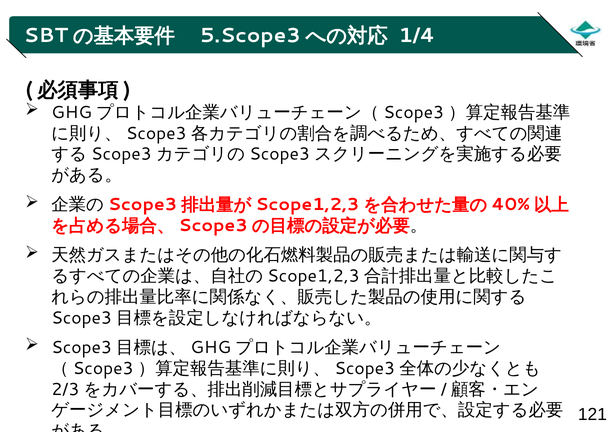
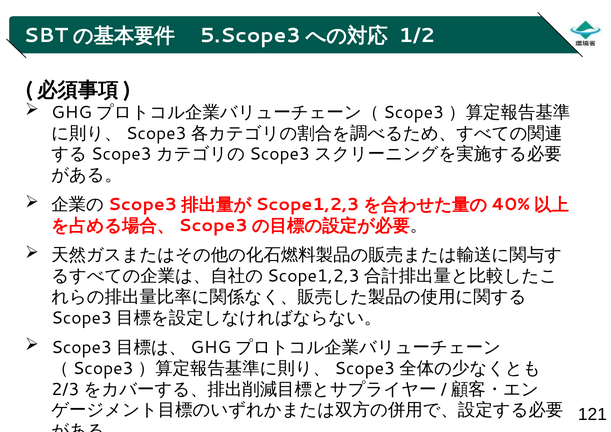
1/4: 1/4 -> 1/2 (417, 36)
